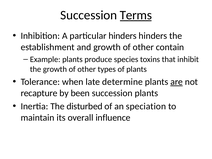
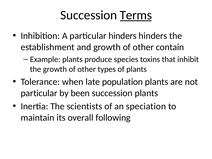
determine: determine -> population (122, 82)
are underline: present -> none (177, 82)
recapture: recapture -> particular (39, 93)
disturbed: disturbed -> scientists (84, 106)
influence: influence -> following (113, 118)
